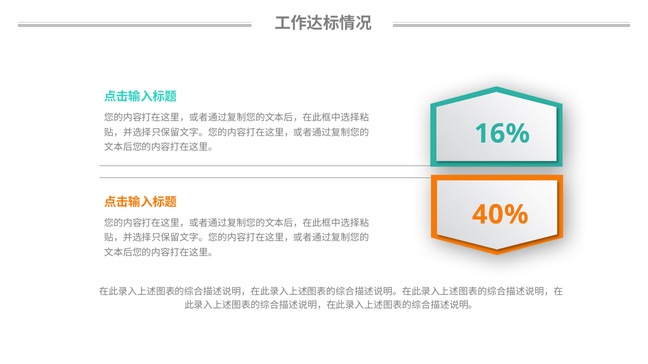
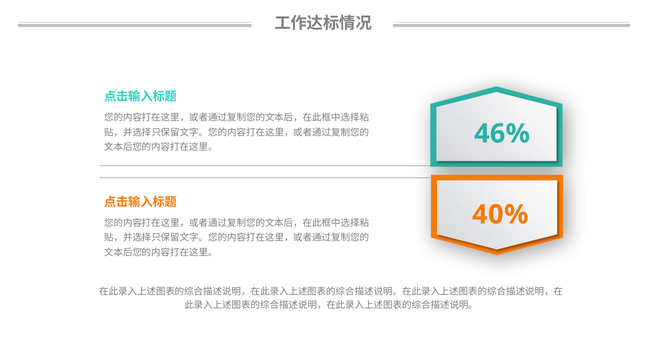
16%: 16% -> 46% (502, 134)
